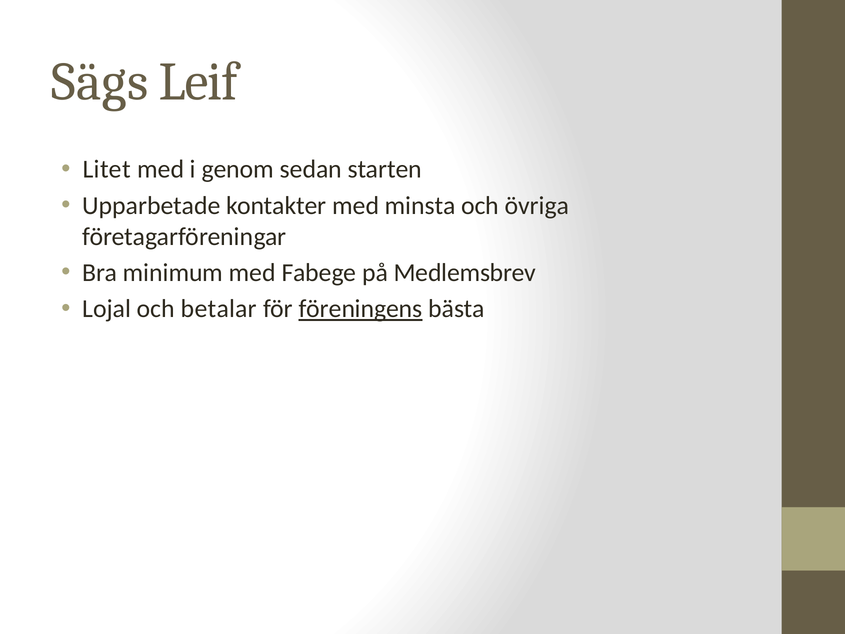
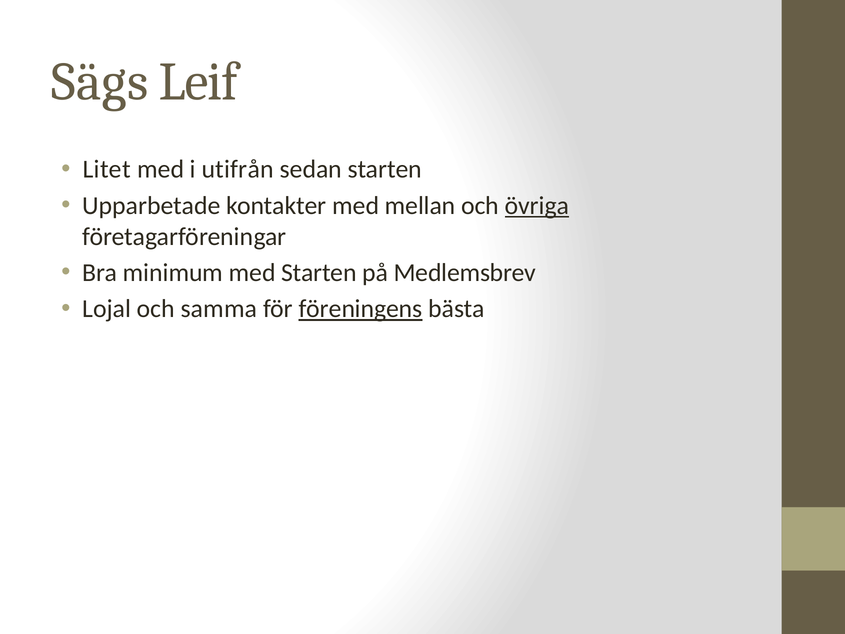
genom: genom -> utifrån (238, 169)
minsta: minsta -> mellan (420, 206)
övriga underline: none -> present (537, 206)
med Fabege: Fabege -> Starten (319, 273)
betalar: betalar -> samma (219, 309)
